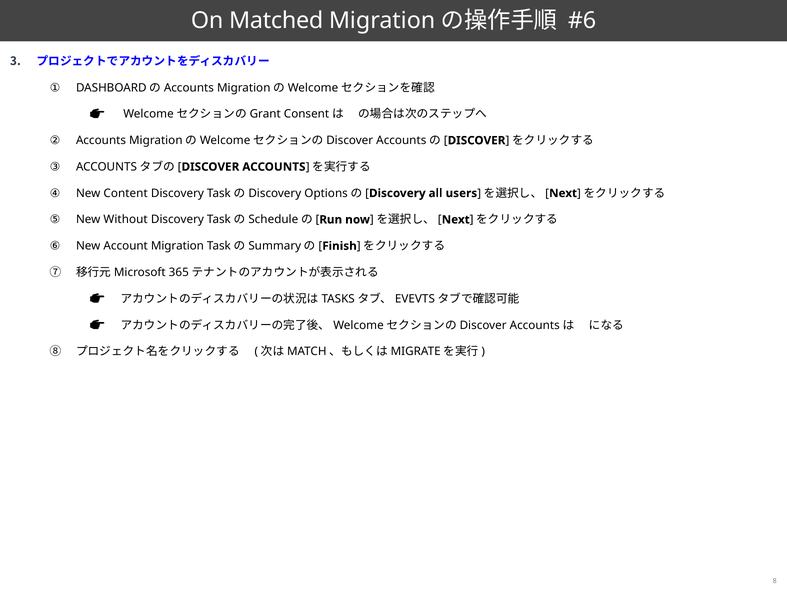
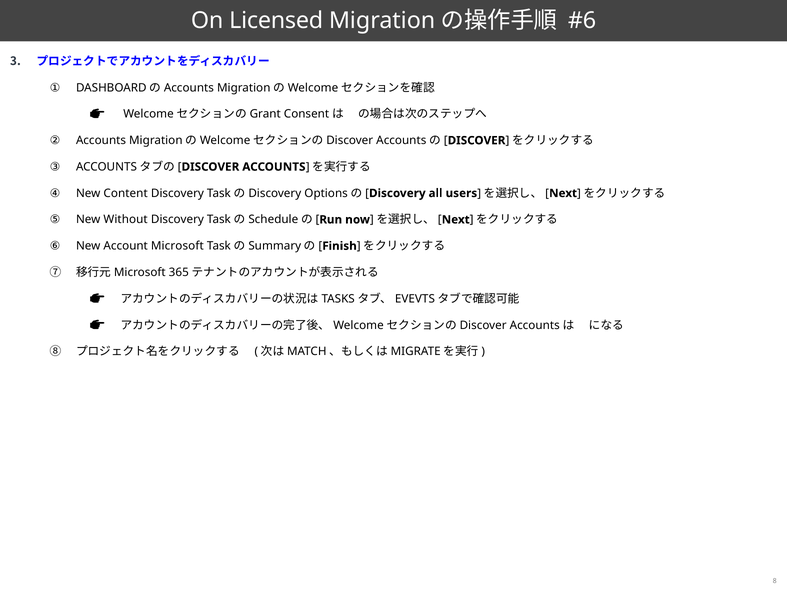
Matched: Matched -> Licensed (276, 20)
Migration: Migration -> Microsoft (177, 246)
